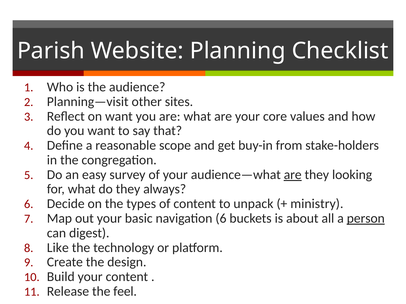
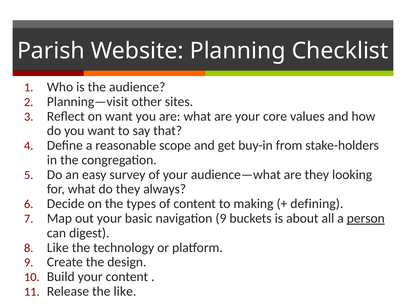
are underline: present -> none (293, 175)
unpack: unpack -> making (253, 204)
ministry: ministry -> defining (317, 204)
navigation 6: 6 -> 9 (221, 219)
the feel: feel -> like (125, 292)
